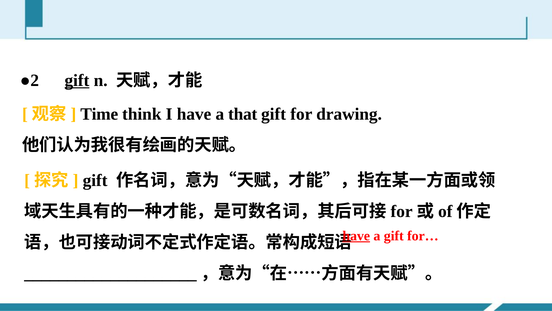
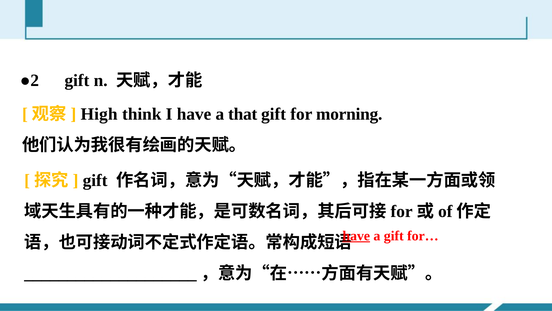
gift underline: present -> none (77, 80)
Time: Time -> High (99, 114)
drawing: drawing -> morning (349, 114)
